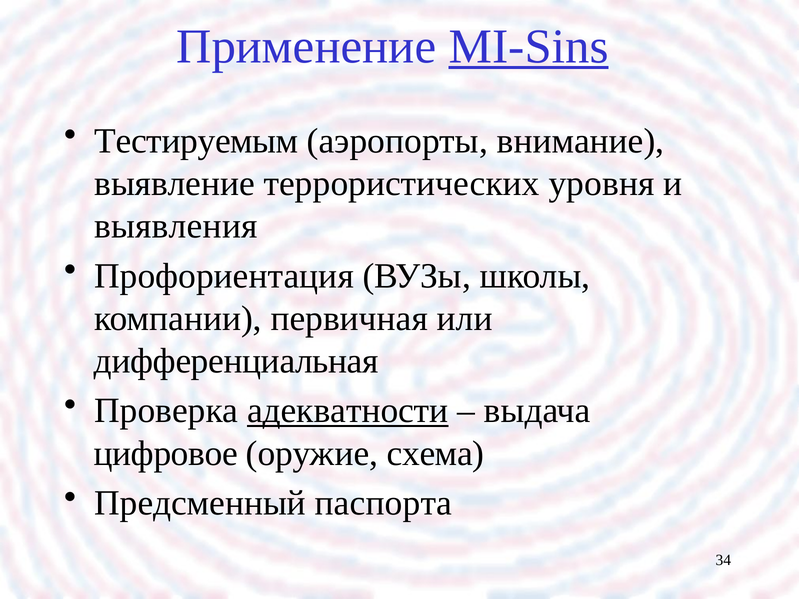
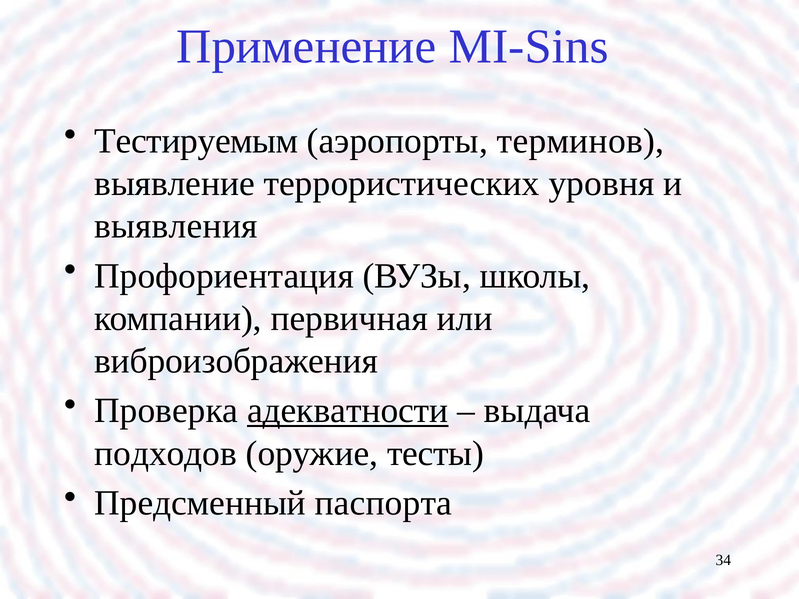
MI-Sins underline: present -> none (529, 46)
внимание: внимание -> терминов (580, 141)
дифференциальная: дифференциальная -> виброизображения (236, 361)
цифровое: цифровое -> подходов (166, 454)
схема: схема -> тесты (436, 454)
